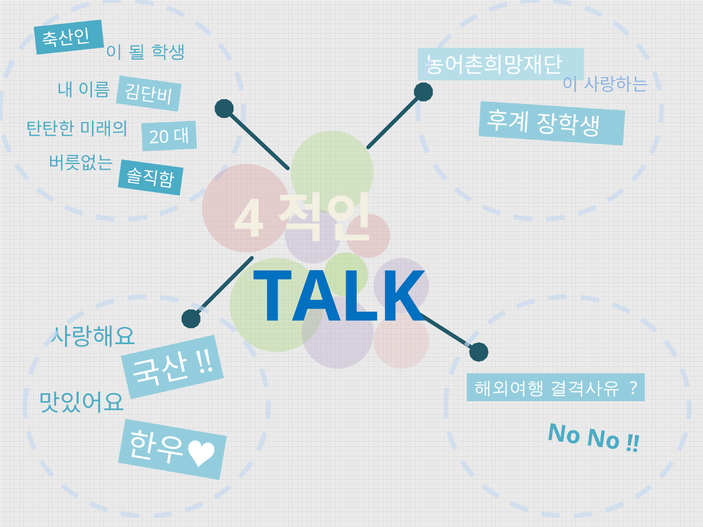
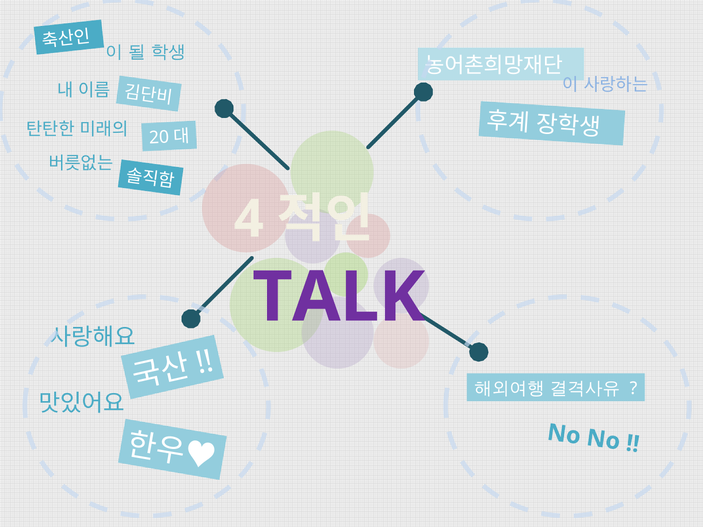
TALK colour: blue -> purple (339, 298)
